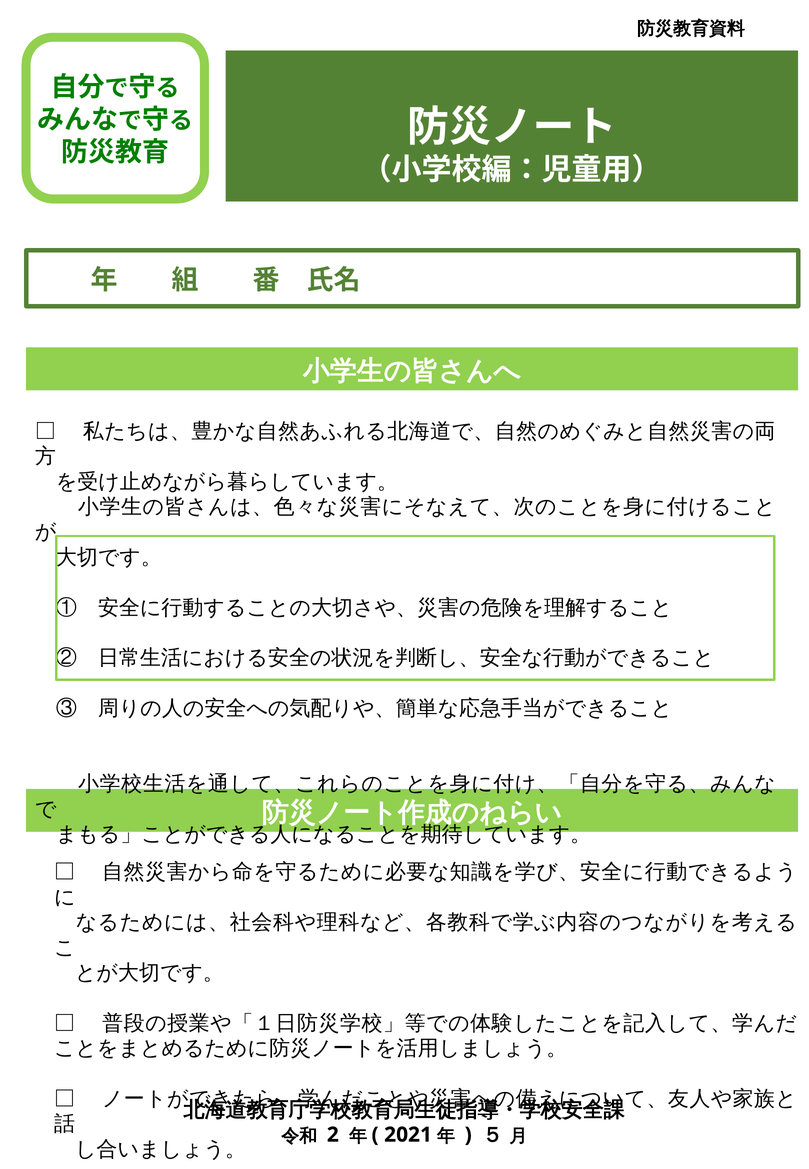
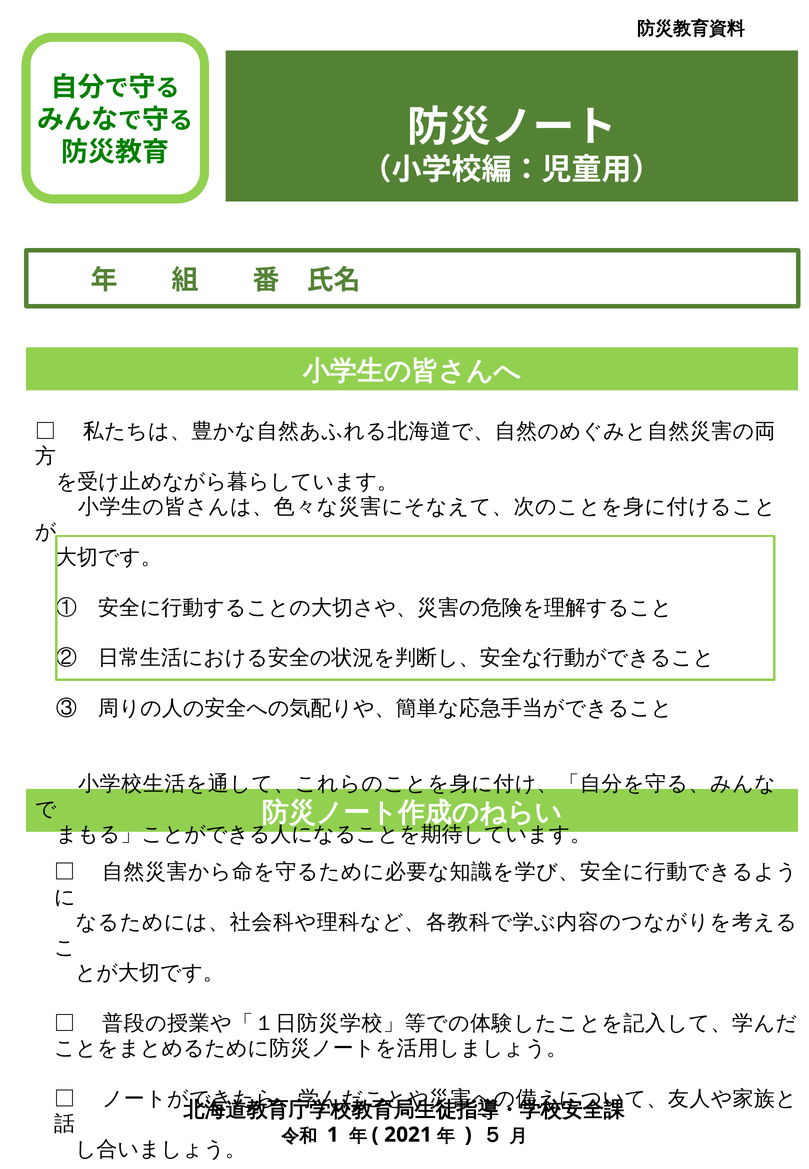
2: 2 -> 1 (333, 1134)
